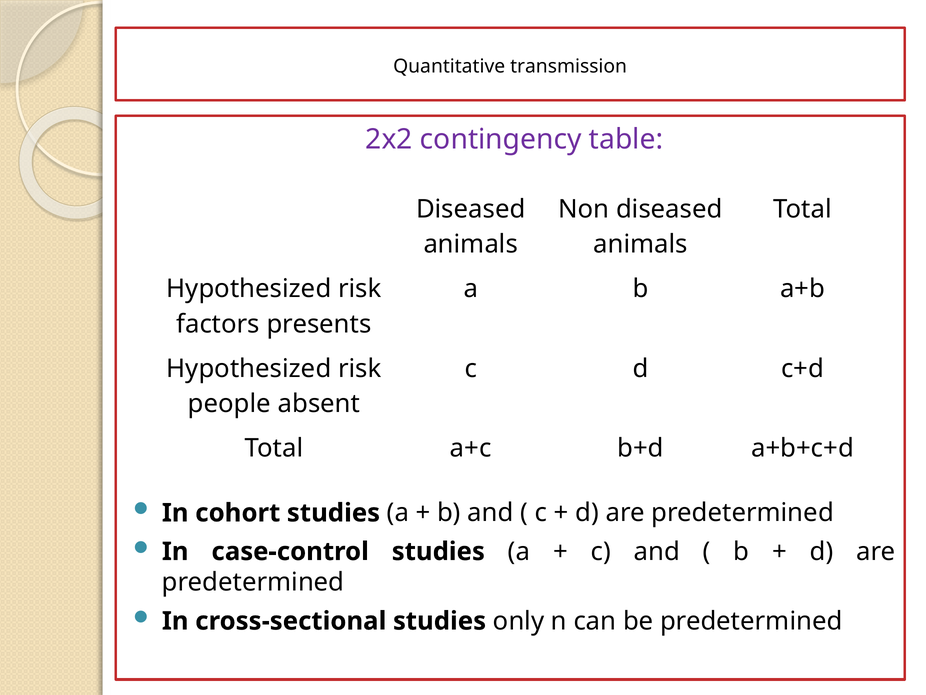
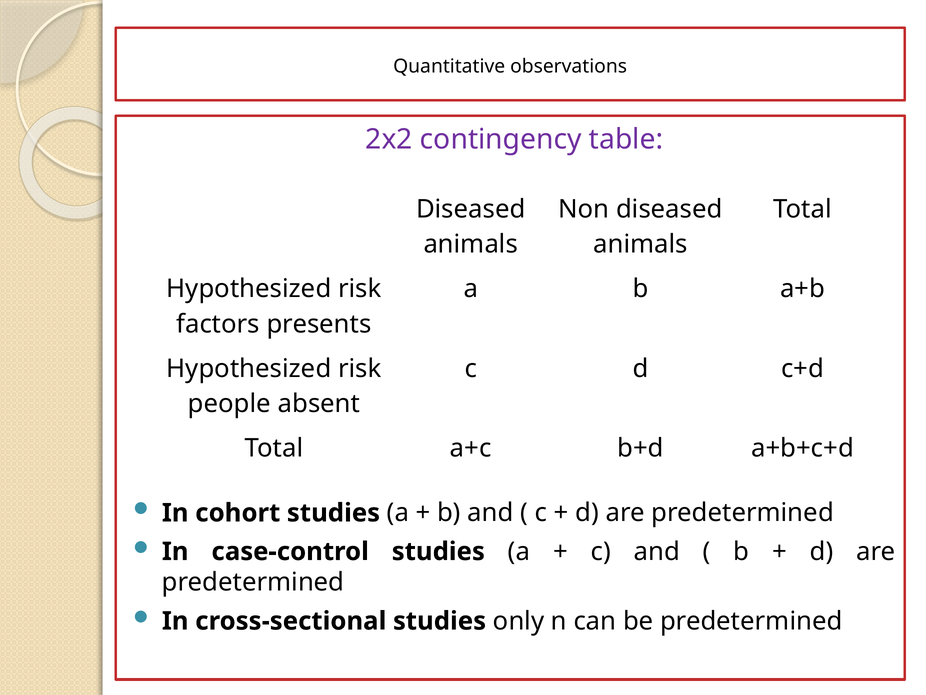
transmission: transmission -> observations (569, 66)
